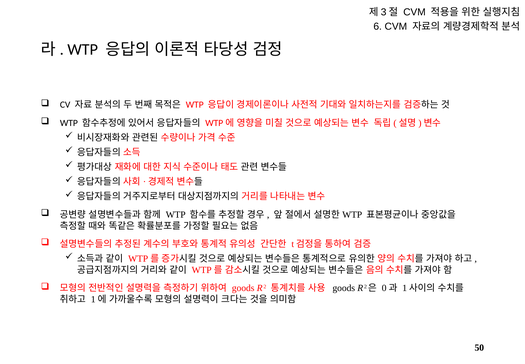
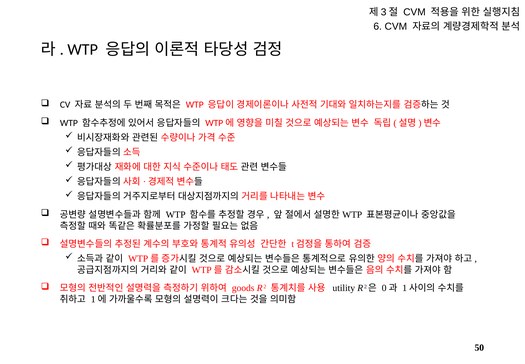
goods: goods -> utility (344, 288)
